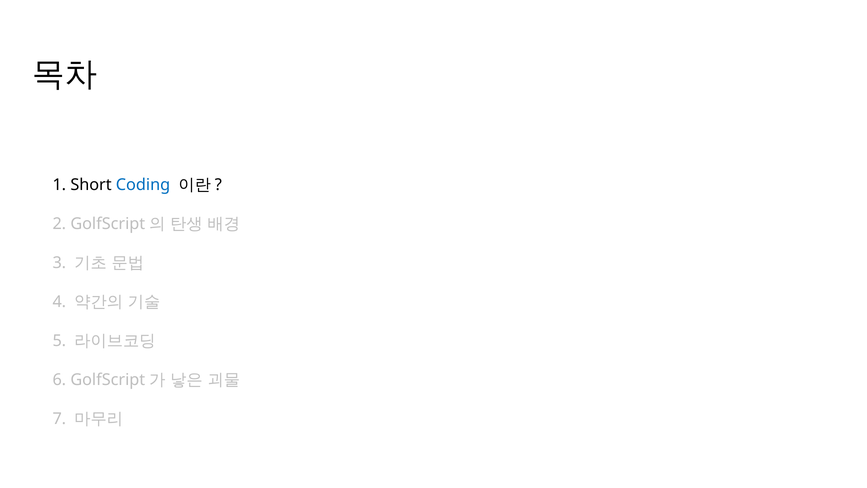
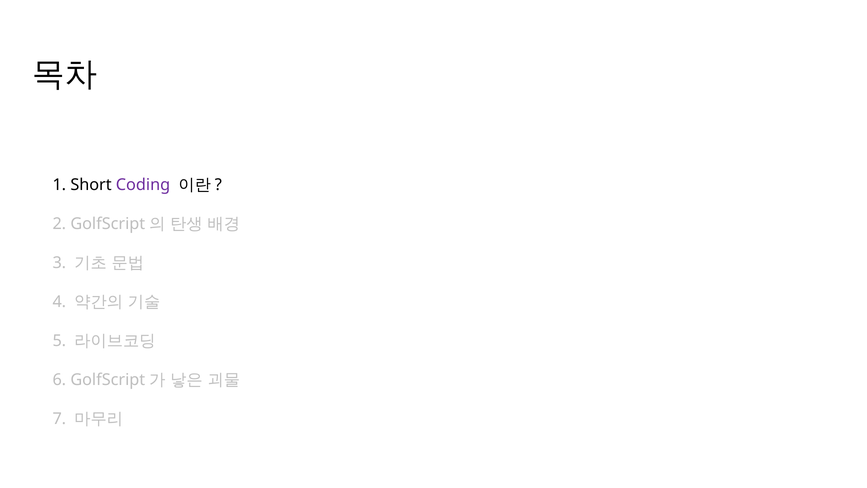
Coding colour: blue -> purple (143, 185)
